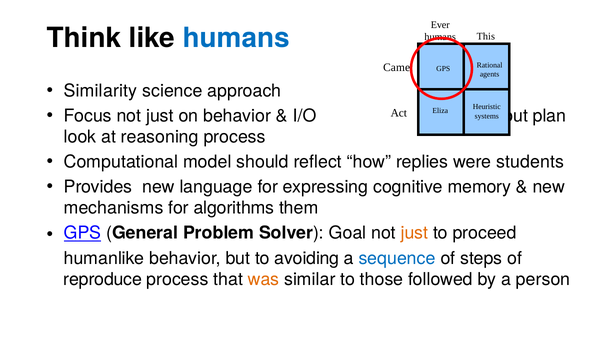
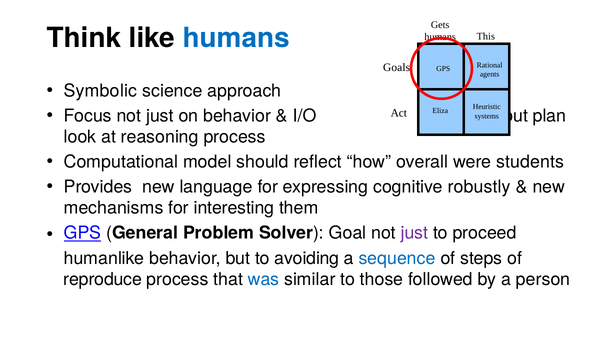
Ever: Ever -> Gets (440, 25)
Came: Came -> Goals (397, 68)
Similarity: Similarity -> Symbolic (101, 91)
replies: replies -> overall (422, 162)
memory: memory -> robustly (479, 187)
algorithms: algorithms -> interesting (234, 208)
just colour: orange -> purple (414, 233)
was colour: orange -> blue (264, 280)
